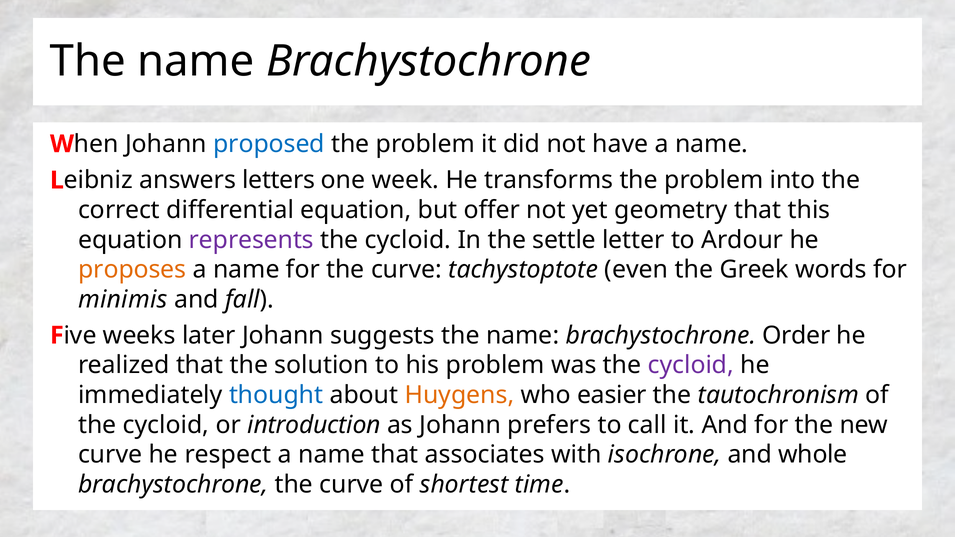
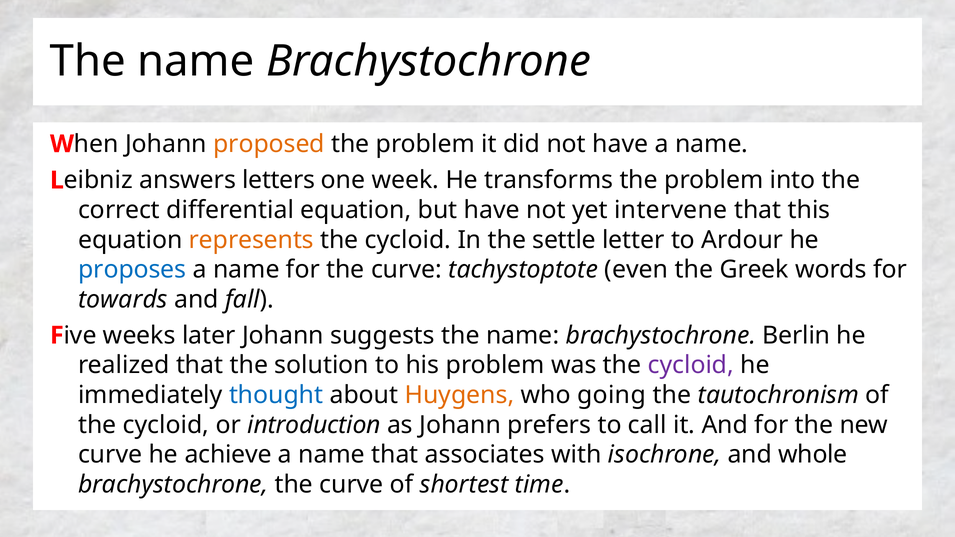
proposed colour: blue -> orange (269, 144)
but offer: offer -> have (492, 210)
geometry: geometry -> intervene (671, 210)
represents colour: purple -> orange (251, 240)
proposes colour: orange -> blue (132, 270)
minimis: minimis -> towards (123, 300)
Order: Order -> Berlin (796, 335)
easier: easier -> going (612, 395)
respect: respect -> achieve (228, 455)
